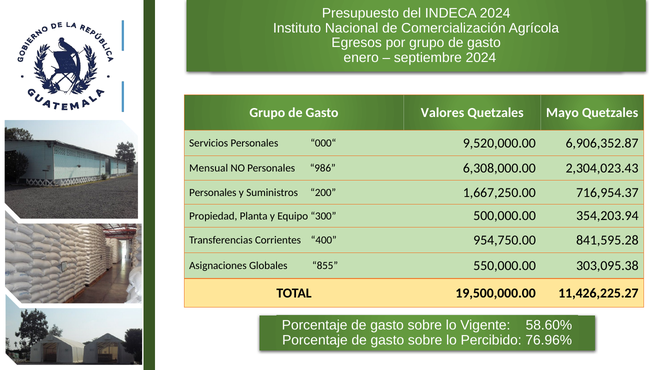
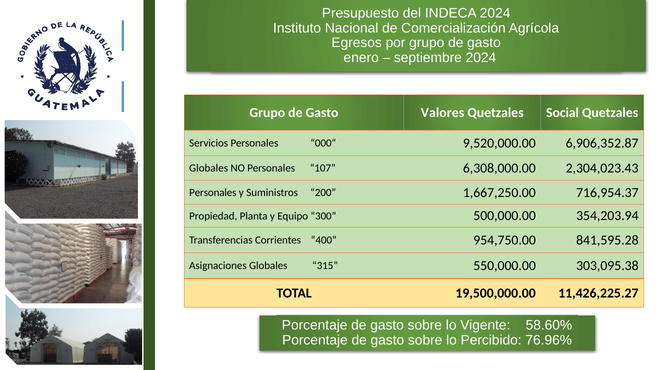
Mayo: Mayo -> Social (563, 113)
Mensual: Mensual -> Globales (209, 168)
986: 986 -> 107 (323, 168)
855: 855 -> 315 (325, 266)
